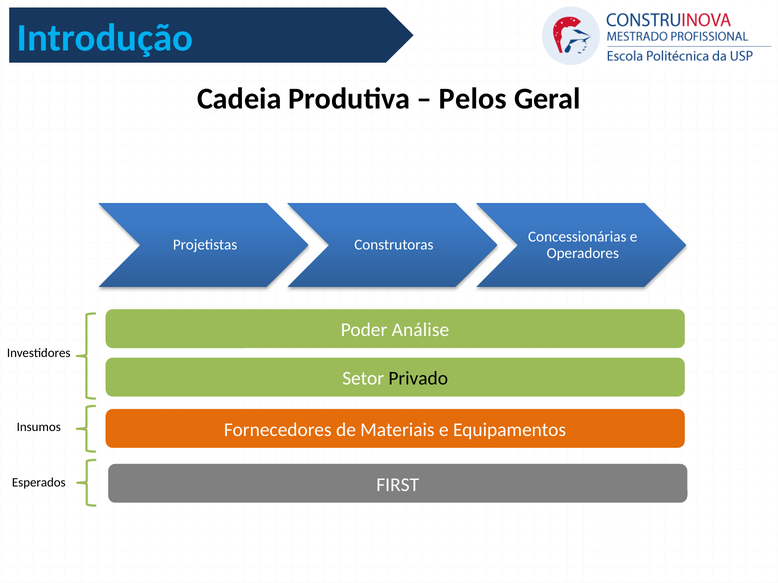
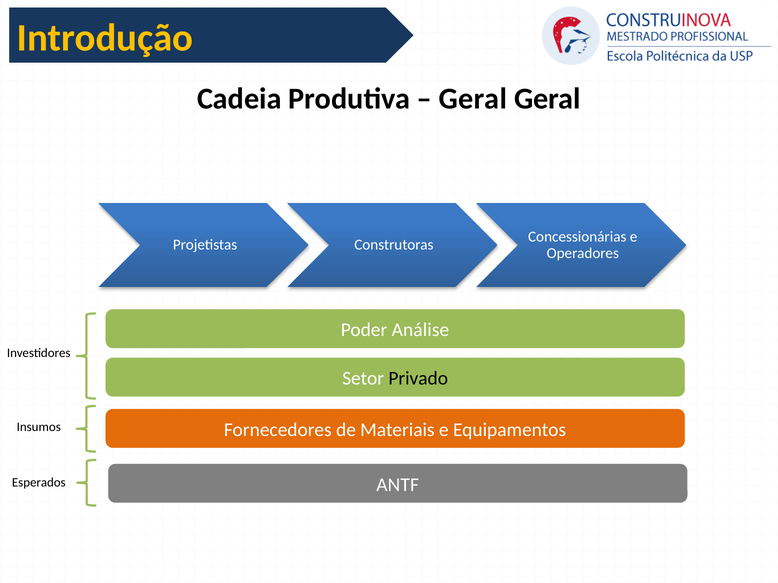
Introdução colour: light blue -> yellow (105, 38)
Pelos: Pelos -> Geral (473, 99)
FIRST: FIRST -> ANTF (398, 485)
